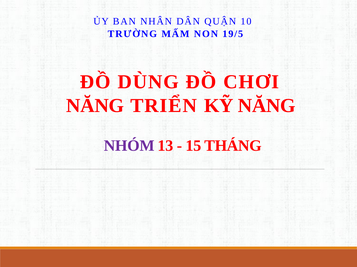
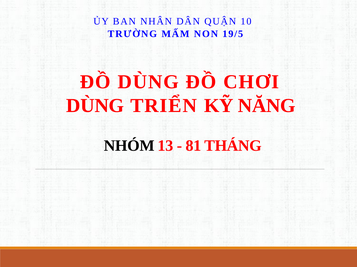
NĂNG: NĂNG -> DÙNG (95, 106)
NHÓM colour: purple -> black (129, 146)
15: 15 -> 81 (193, 146)
